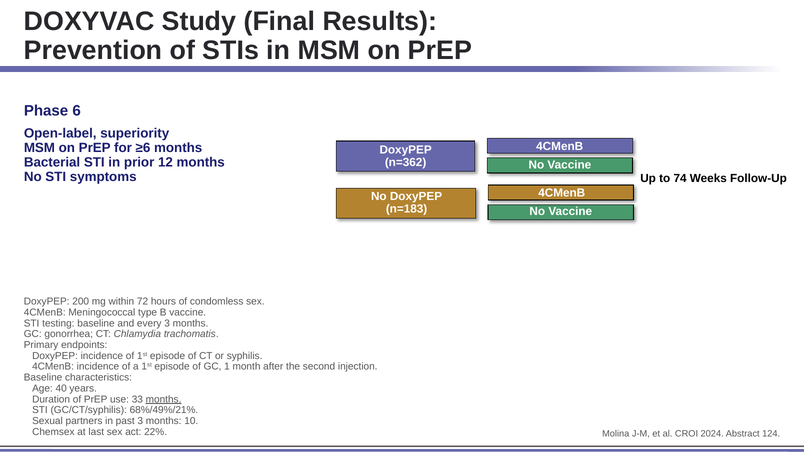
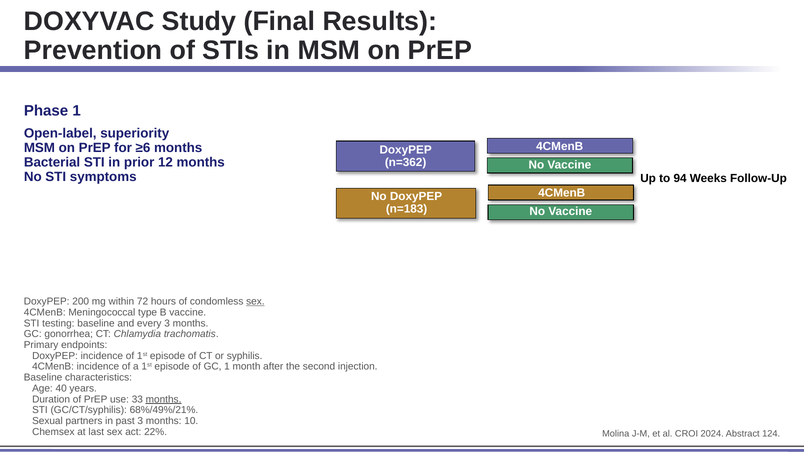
Phase 6: 6 -> 1 (77, 111)
74: 74 -> 94 (680, 179)
sex underline: none -> present (255, 302)
